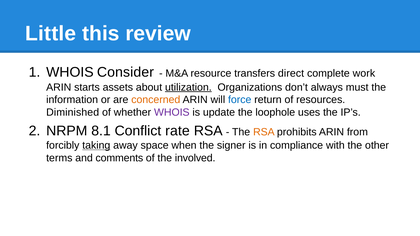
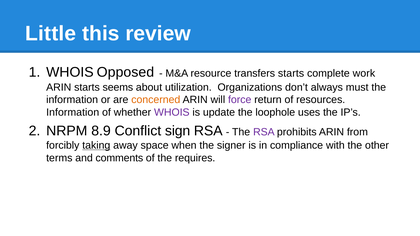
Consider: Consider -> Opposed (125, 72)
transfers direct: direct -> starts (291, 73)
assets: assets -> seems (118, 87)
utilization underline: present -> none (188, 87)
force colour: blue -> purple (240, 100)
Diminished: Diminished -> Information (73, 113)
8.1: 8.1 -> 8.9 (101, 131)
rate: rate -> sign (178, 131)
RSA colour: orange -> purple (264, 132)
involved: involved -> requires (195, 158)
